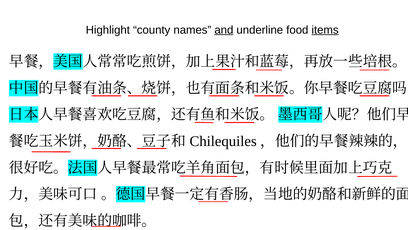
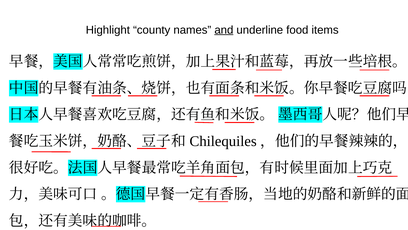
items underline: present -> none (325, 30)
